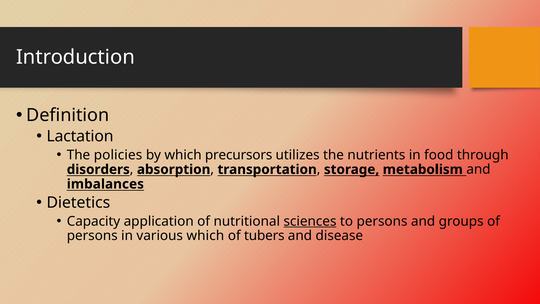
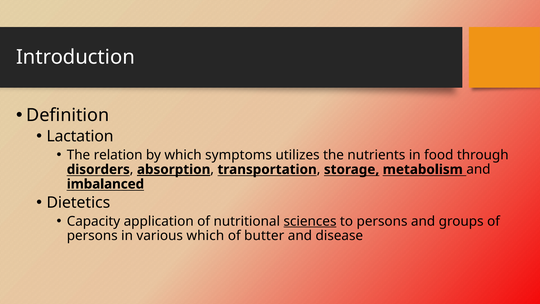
policies: policies -> relation (118, 155)
precursors: precursors -> symptoms (239, 155)
absorption underline: none -> present (174, 169)
imbalances: imbalances -> imbalanced (105, 184)
tubers: tubers -> butter (264, 236)
